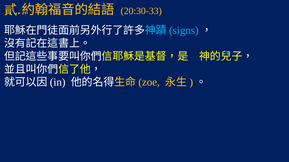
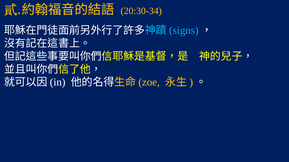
20:30-33: 20:30-33 -> 20:30-34 (141, 11)
